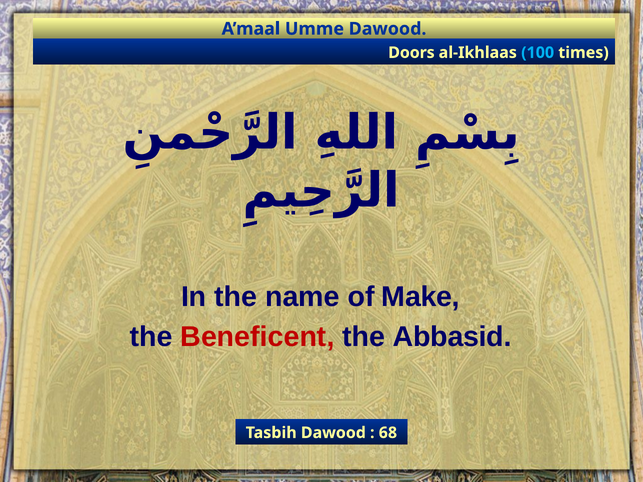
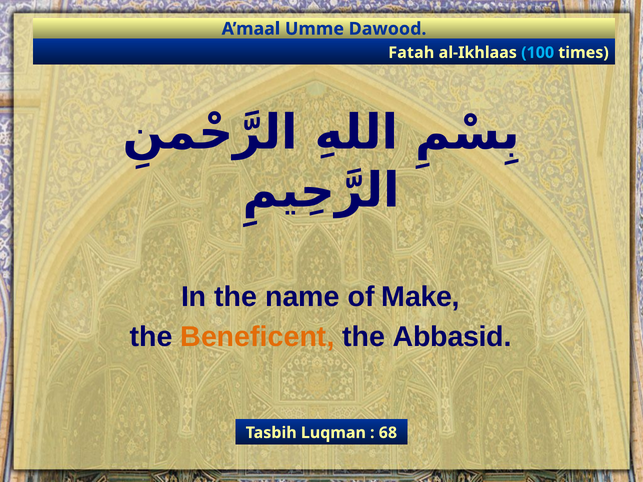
Doors: Doors -> Fatah (411, 53)
Beneficent colour: red -> orange (257, 337)
Tasbih Dawood: Dawood -> Luqman (333, 433)
